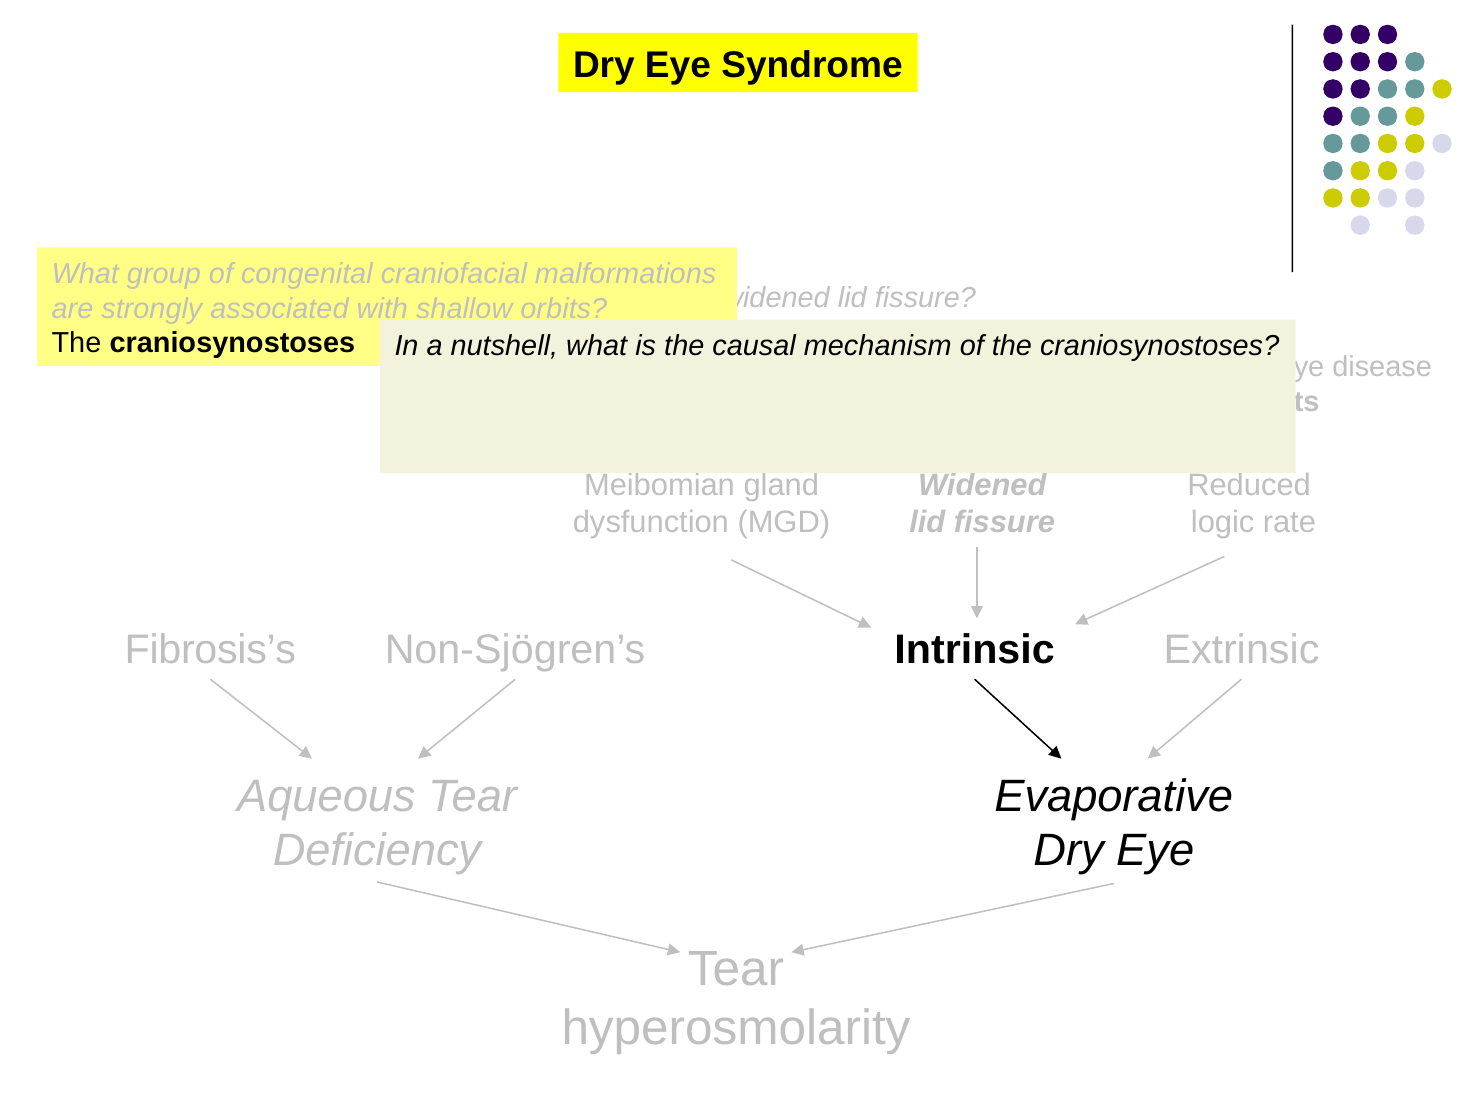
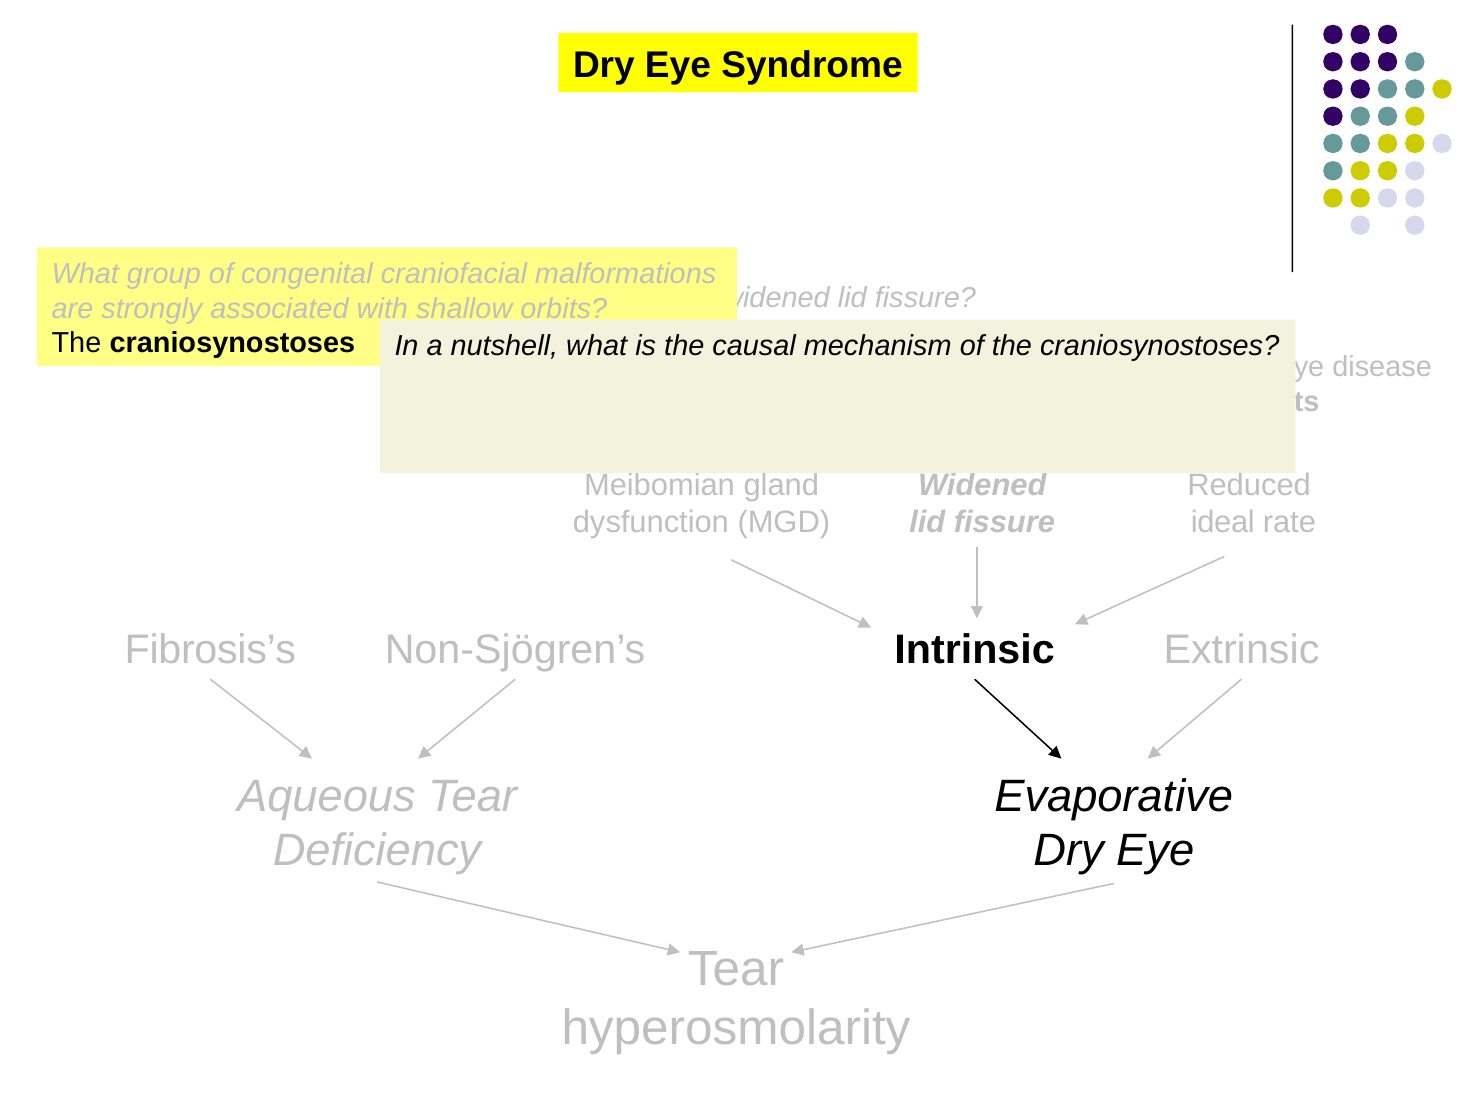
logic: logic -> ideal (1223, 523)
